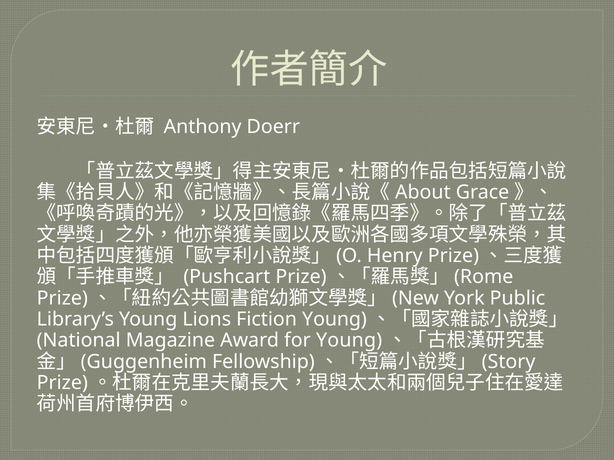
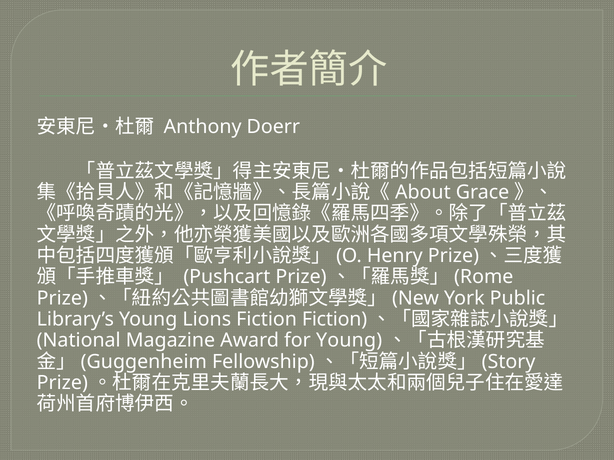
Fiction Young: Young -> Fiction (335, 320)
